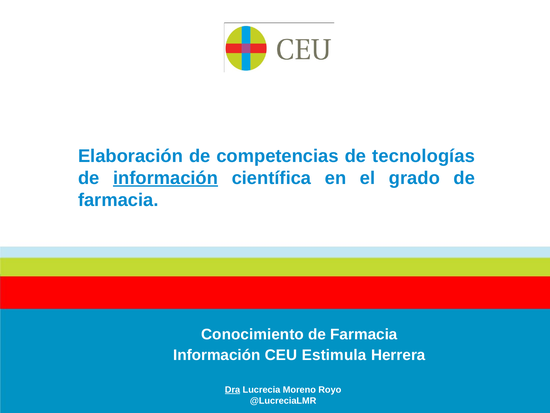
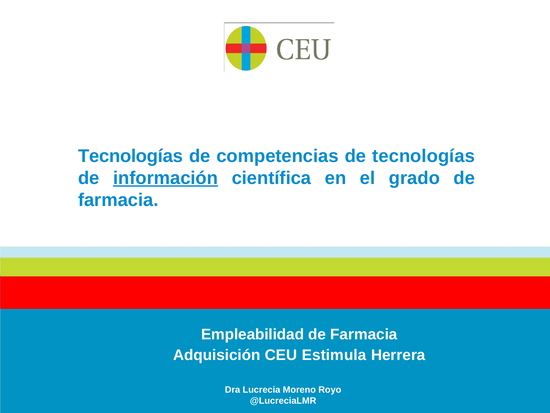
Elaboración: Elaboración -> Tecnologías (131, 156)
Conocimiento: Conocimiento -> Empleabilidad (253, 334)
Información: Información -> Adquisición (217, 355)
Dra underline: present -> none (233, 389)
